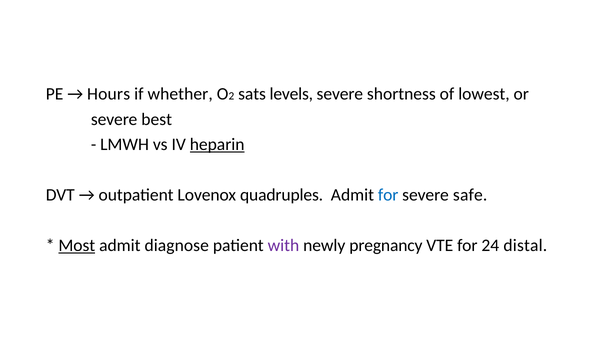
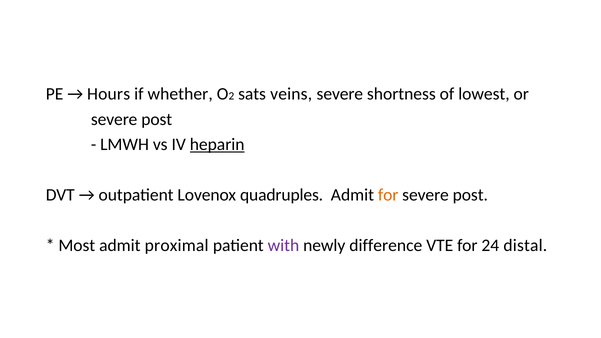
levels: levels -> veins (291, 94)
best: best -> post (157, 119)
for colour: blue -> orange (388, 195)
safe: safe -> post (470, 195)
Most underline: present -> none (77, 245)
diagnose: diagnose -> proximal (177, 245)
pregnancy: pregnancy -> difference (386, 245)
